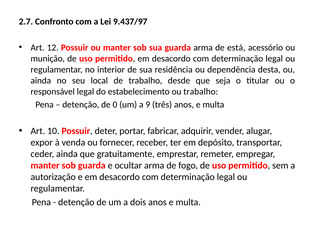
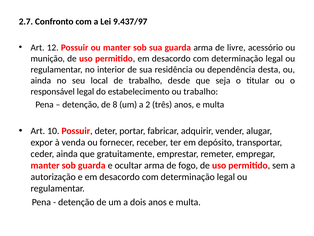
está: está -> livre (236, 47)
0: 0 -> 8 (115, 104)
9: 9 -> 2 (148, 104)
